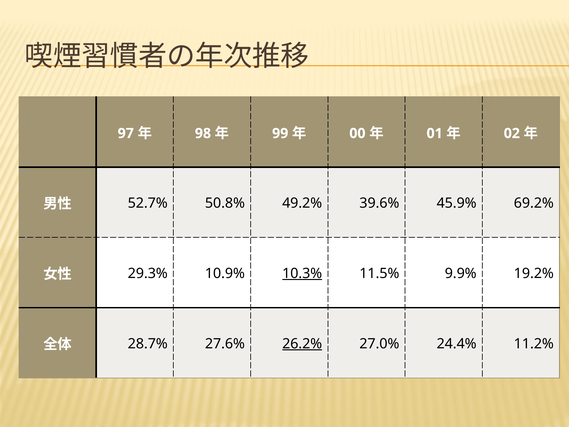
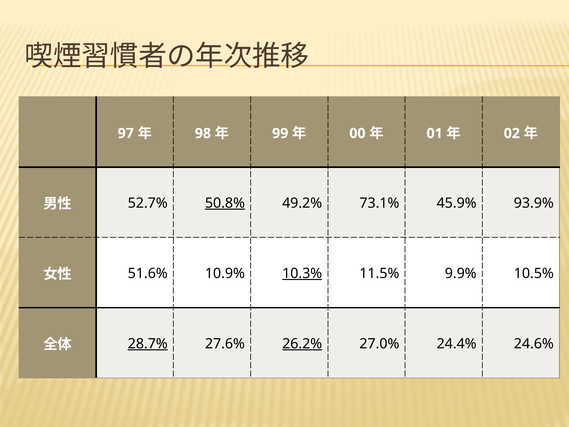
50.8% underline: none -> present (225, 203)
39.6%: 39.6% -> 73.1% (379, 203)
69.2%: 69.2% -> 93.9% (534, 203)
29.3%: 29.3% -> 51.6% (148, 273)
19.2%: 19.2% -> 10.5% (534, 273)
28.7% underline: none -> present (148, 343)
11.2%: 11.2% -> 24.6% (534, 343)
